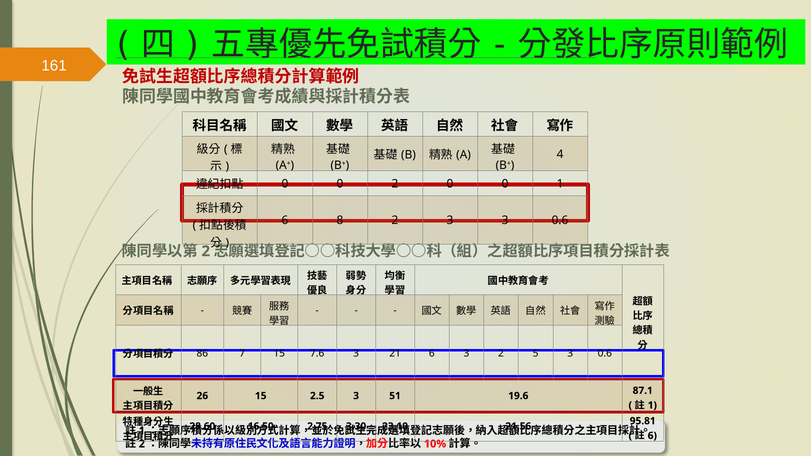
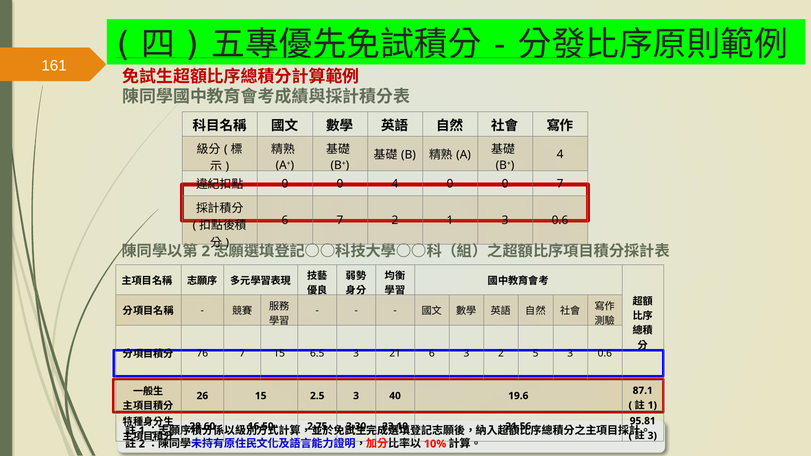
0 2: 2 -> 4 (395, 184)
0 1: 1 -> 7 (560, 184)
6 8: 8 -> 7 (340, 221)
2 3: 3 -> 1 (450, 221)
86: 86 -> 76 (202, 353)
7.6: 7.6 -> 6.5 (317, 353)
51: 51 -> 40 (395, 396)
6: 6 -> 3 (652, 436)
